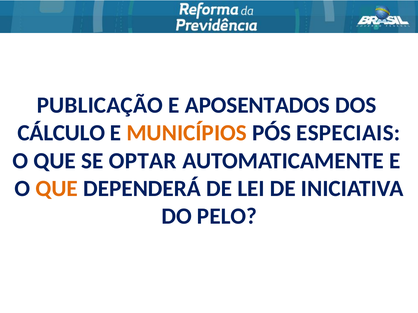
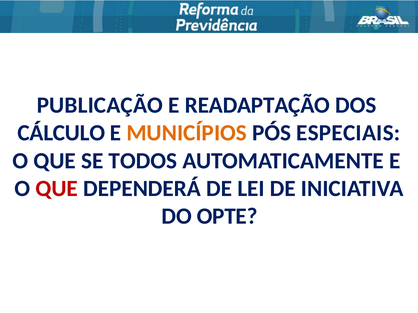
APOSENTADOS: APOSENTADOS -> READAPTAÇÃO (257, 105)
OPTAR: OPTAR -> TODOS (143, 161)
QUE colour: orange -> red (57, 189)
PELO: PELO -> OPTE (227, 217)
